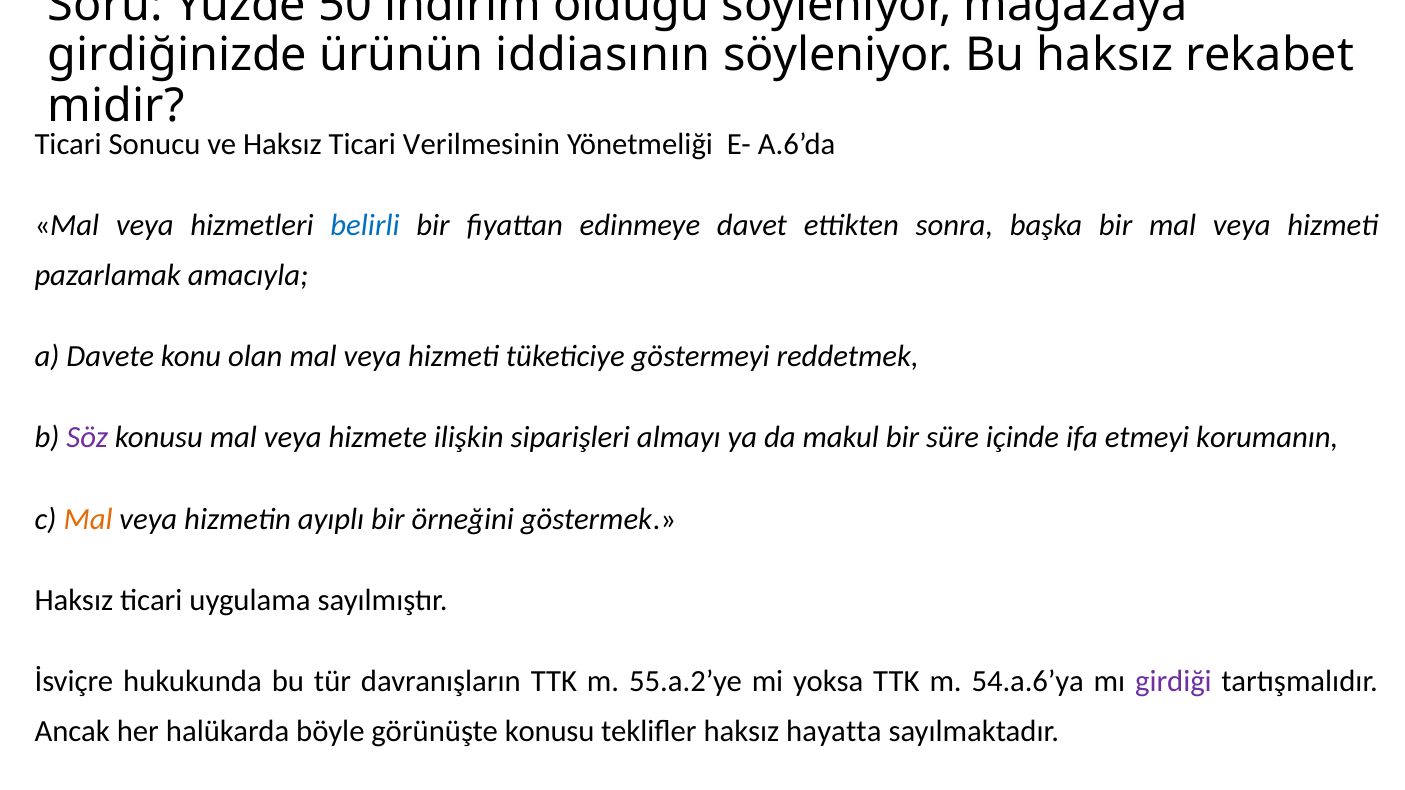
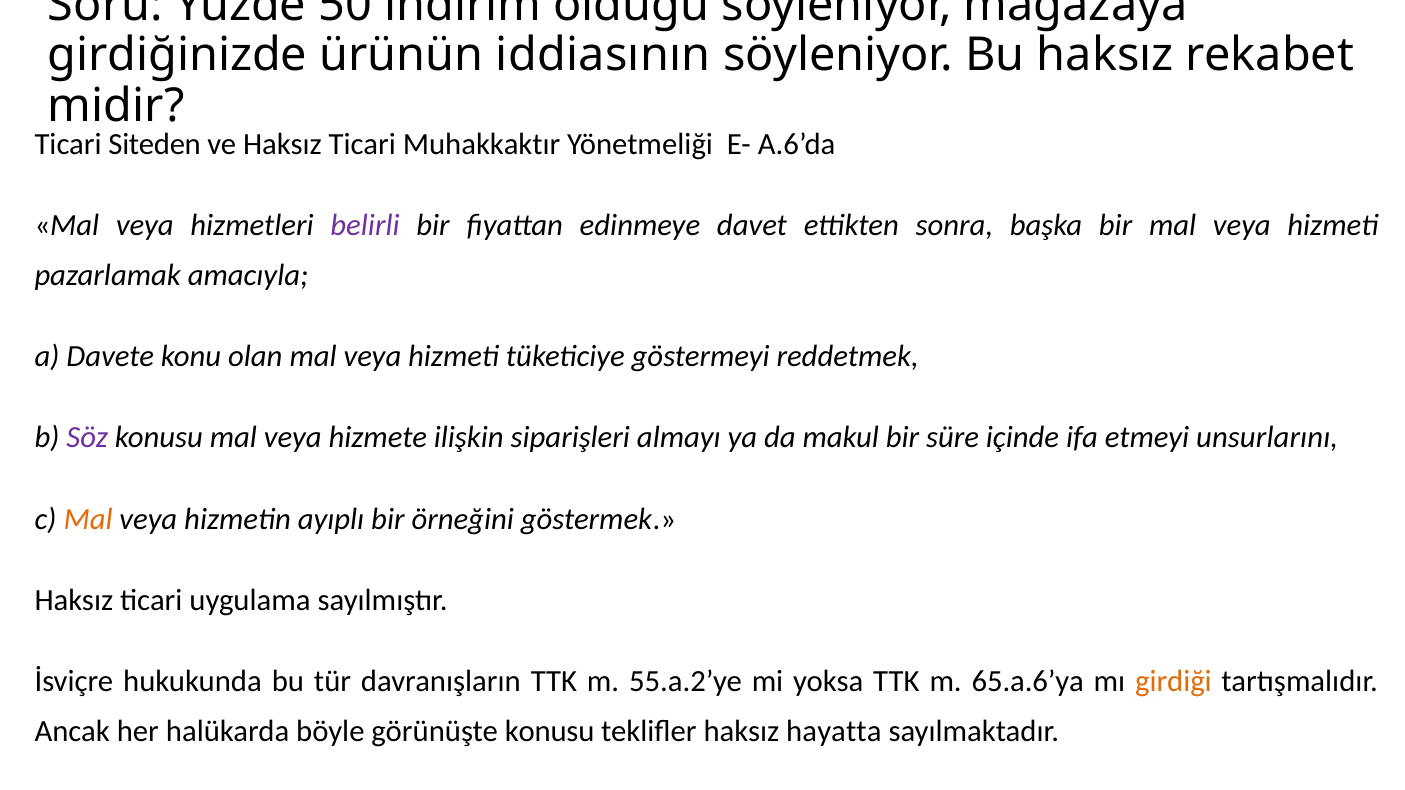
Sonucu: Sonucu -> Siteden (155, 144)
Verilmesinin: Verilmesinin -> Muhakkaktır (482, 144)
belirli colour: blue -> purple (365, 225)
korumanın: korumanın -> unsurlarını (1267, 438)
54.a.6’ya: 54.a.6’ya -> 65.a.6’ya (1028, 682)
girdiği colour: purple -> orange (1173, 682)
